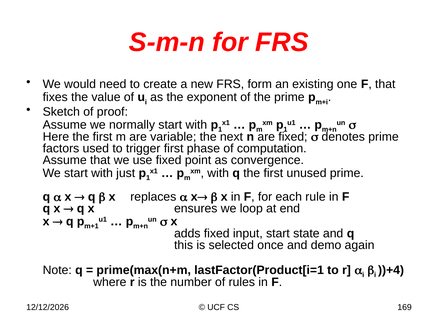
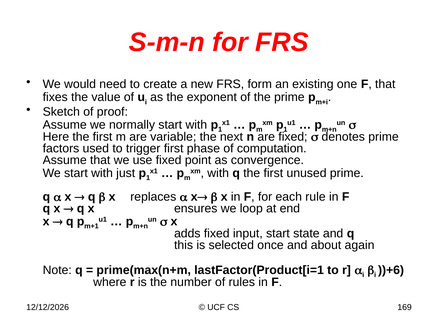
demo: demo -> about (326, 245)
))+4: ))+4 -> ))+6 (391, 270)
